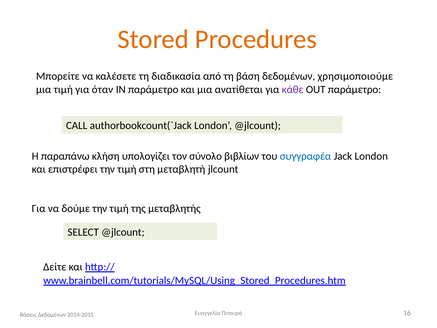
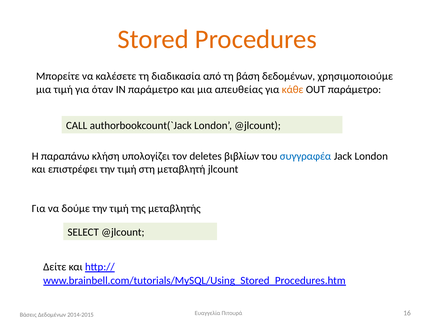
ανατίθεται: ανατίθεται -> απευθείας (239, 89)
κάθε colour: purple -> orange (293, 89)
σύνολο: σύνολο -> deletes (206, 156)
